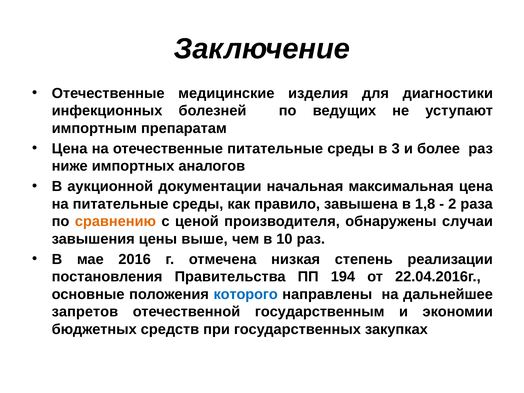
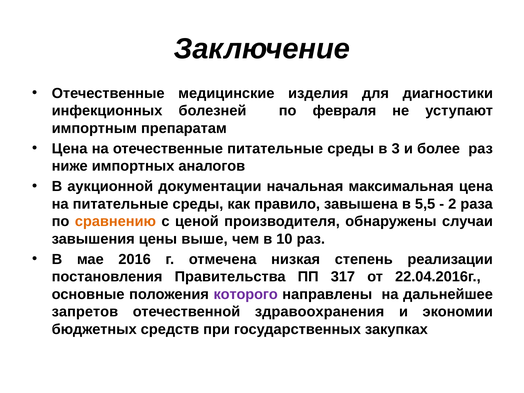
ведущих: ведущих -> февраля (344, 111)
1,8: 1,8 -> 5,5 (425, 204)
194: 194 -> 317 (343, 277)
которого colour: blue -> purple (246, 294)
государственным: государственным -> здравоохранения (320, 312)
